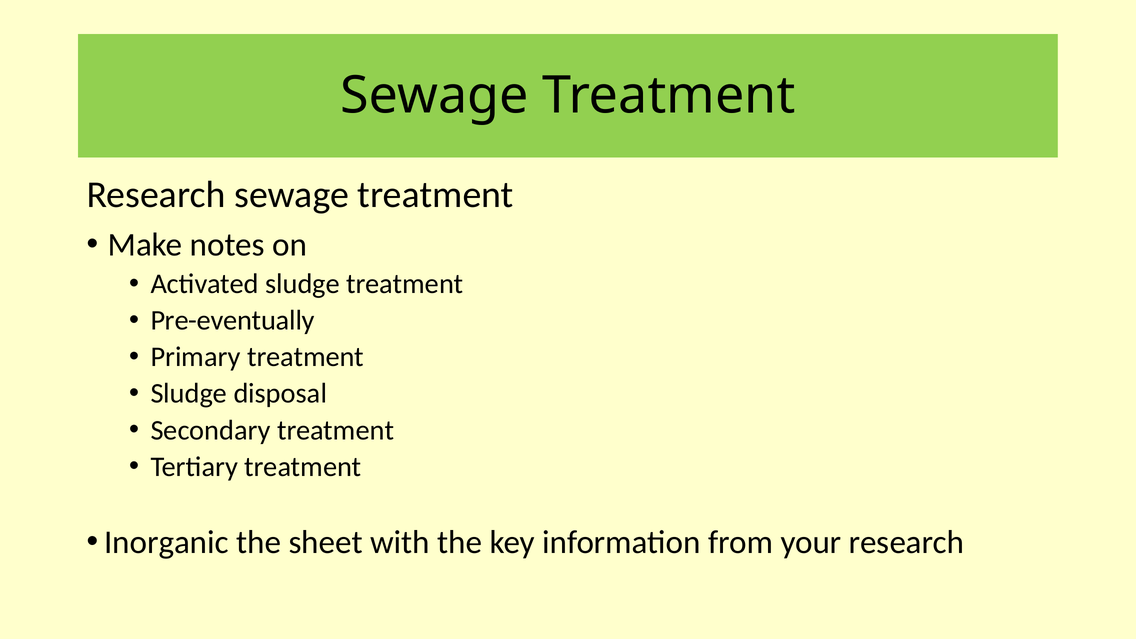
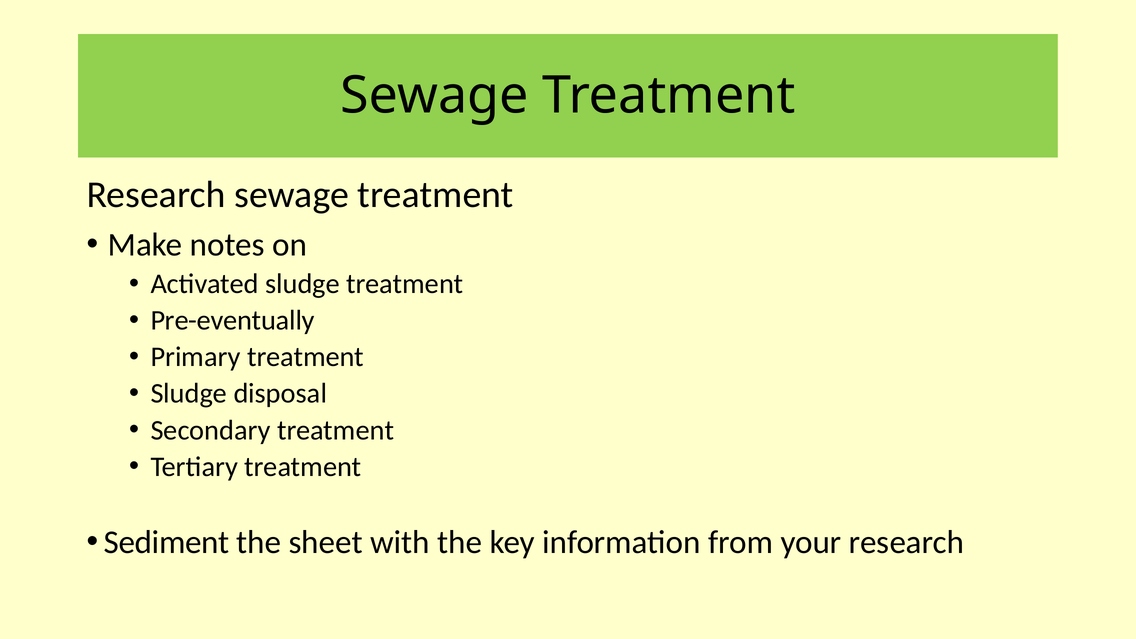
Inorganic: Inorganic -> Sediment (167, 542)
